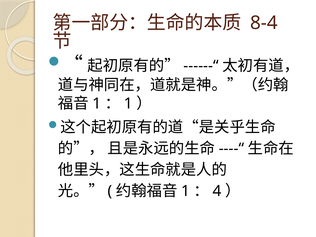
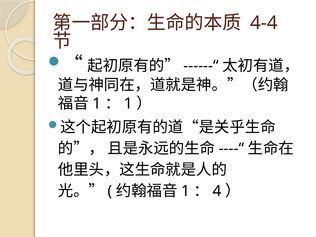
8-4: 8-4 -> 4-4 (264, 23)
